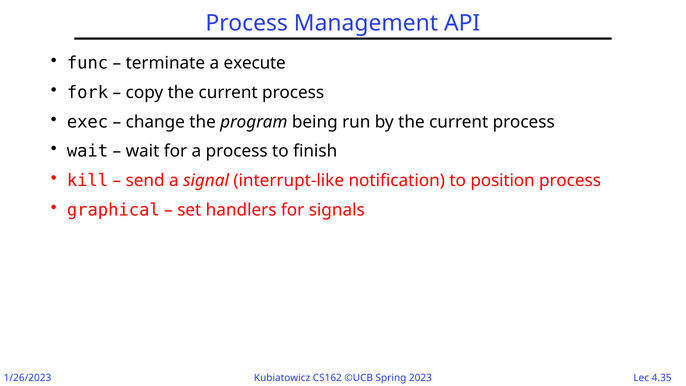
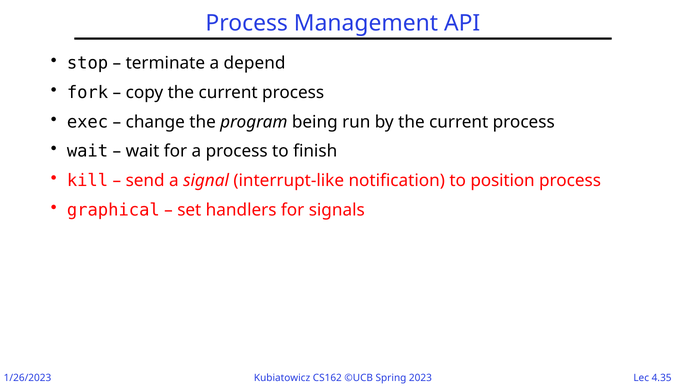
func: func -> stop (88, 63)
execute: execute -> depend (255, 63)
